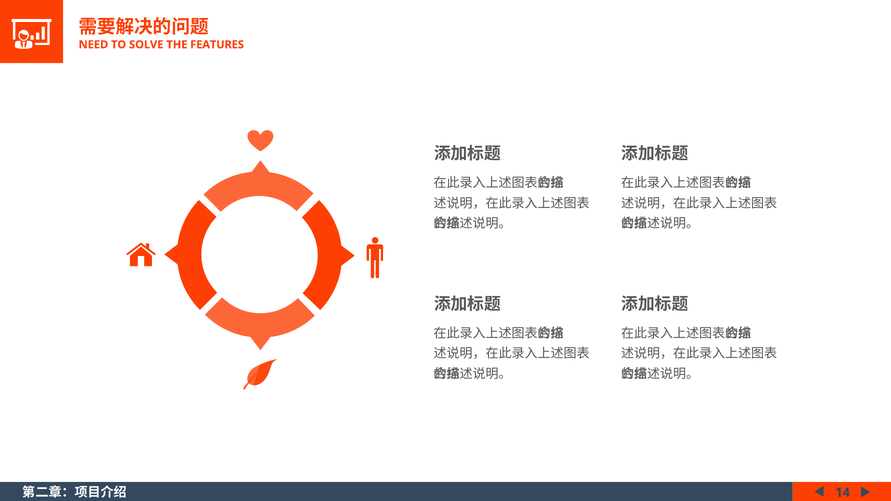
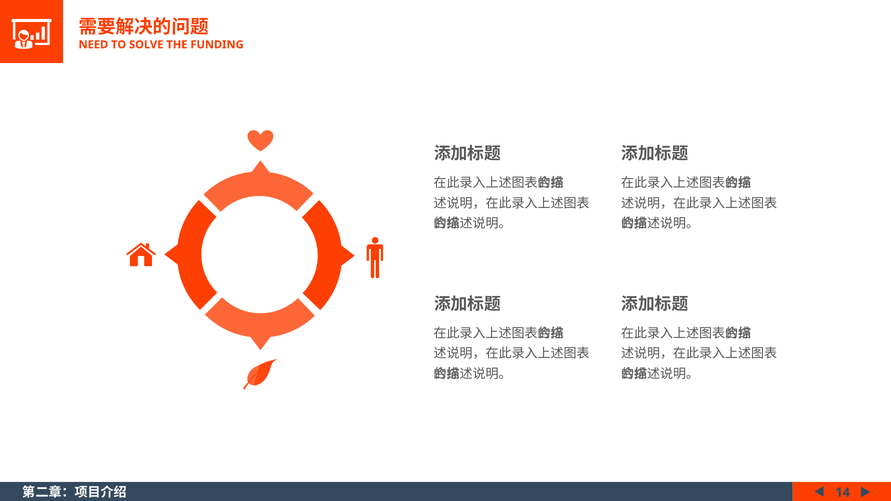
FEATURES: FEATURES -> FUNDING (217, 45)
